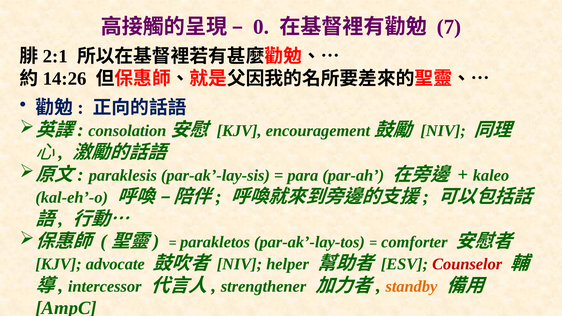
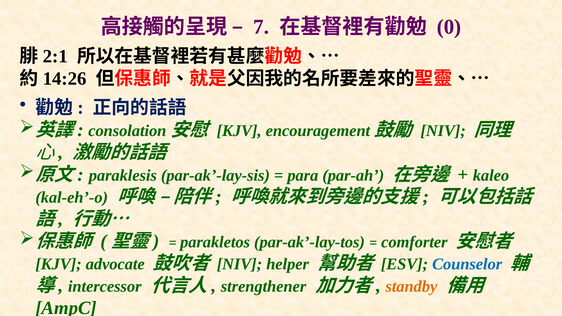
0: 0 -> 7 (261, 27)
7: 7 -> 0 (449, 27)
Counselor colour: red -> blue (467, 264)
